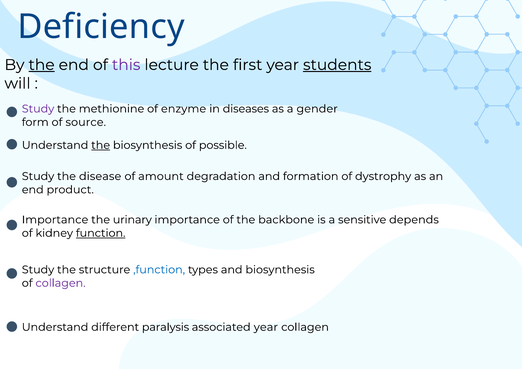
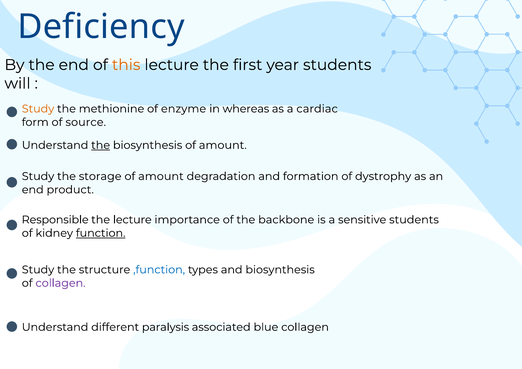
the underline: present -> none (42, 65)
this colour: purple -> orange (126, 65)
students underline: present -> none (337, 65)
Study colour: purple -> orange (38, 109)
diseases: diseases -> whereas (246, 109)
gender: gender -> cardiac (317, 109)
biosynthesis of possible: possible -> amount (223, 145)
disease: disease -> storage (100, 176)
Importance: Importance -> Responsible (55, 220)
the urinary: urinary -> lecture (132, 220)
sensitive depends: depends -> students (414, 220)
associated year: year -> blue (266, 327)
